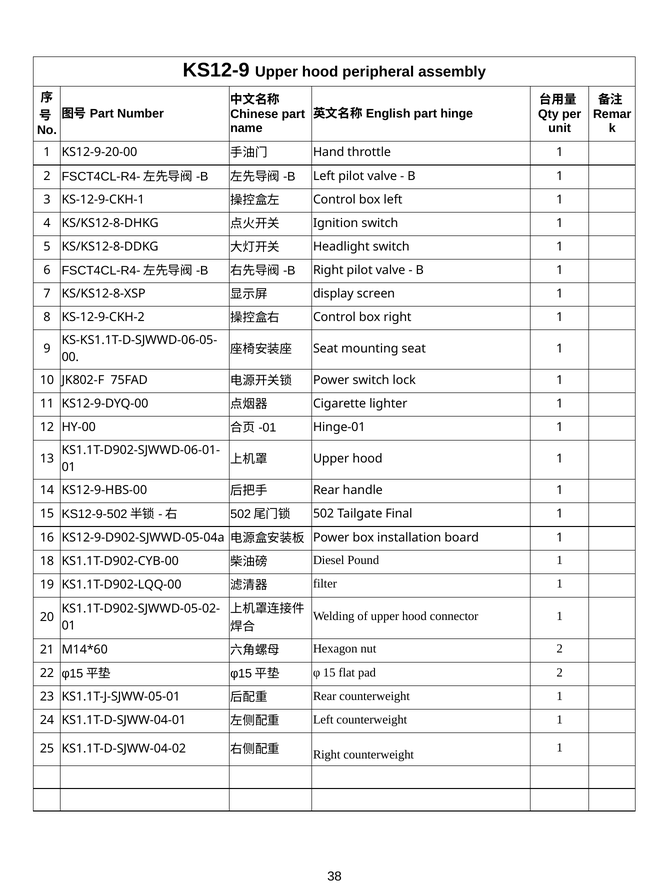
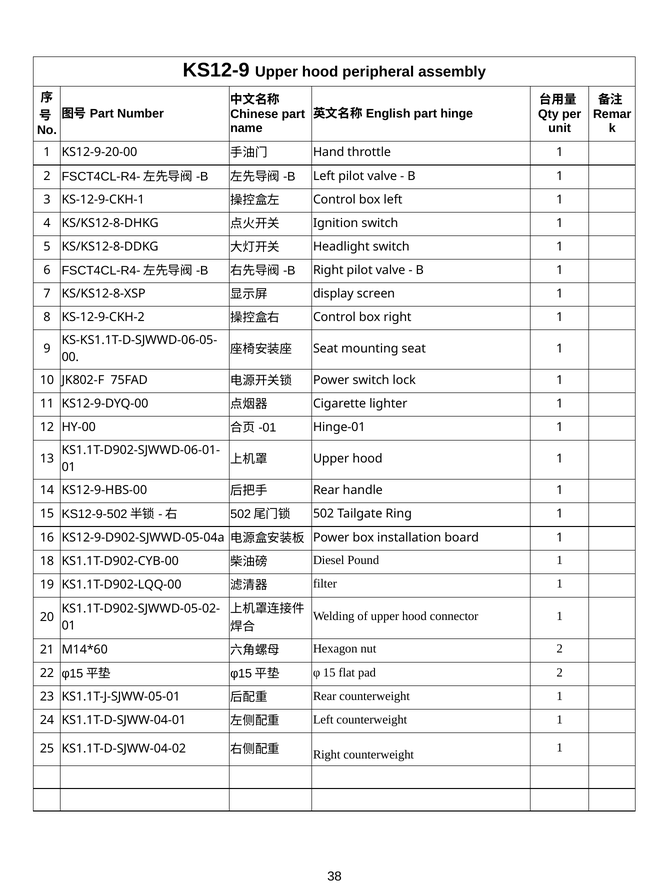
Final: Final -> Ring (399, 514)
